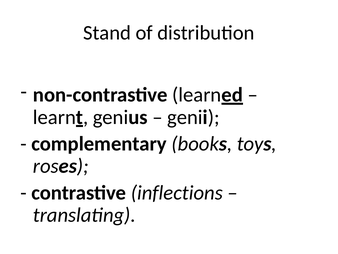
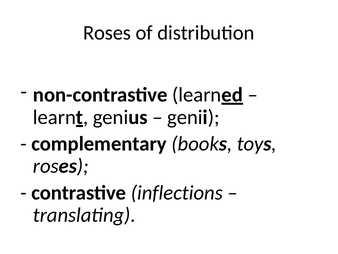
Stand: Stand -> Roses (107, 33)
